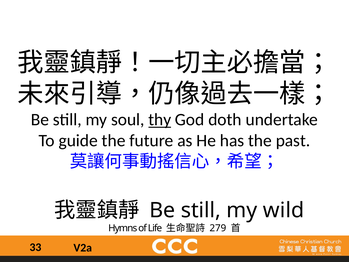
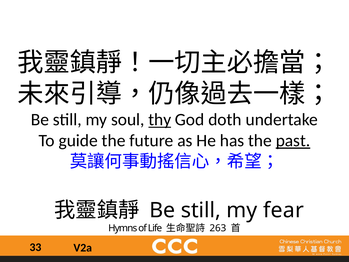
past underline: none -> present (293, 140)
wild: wild -> fear (284, 210)
279: 279 -> 263 (218, 228)
